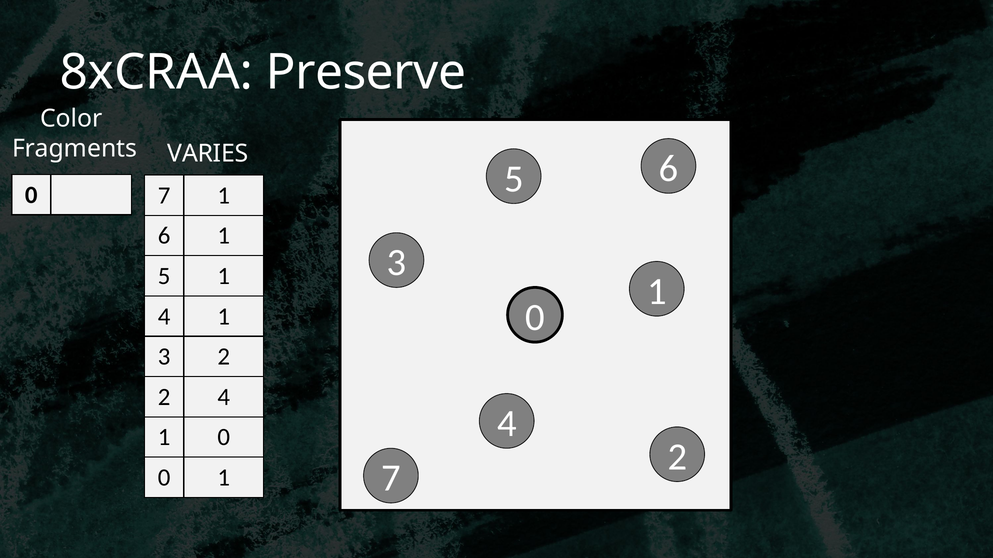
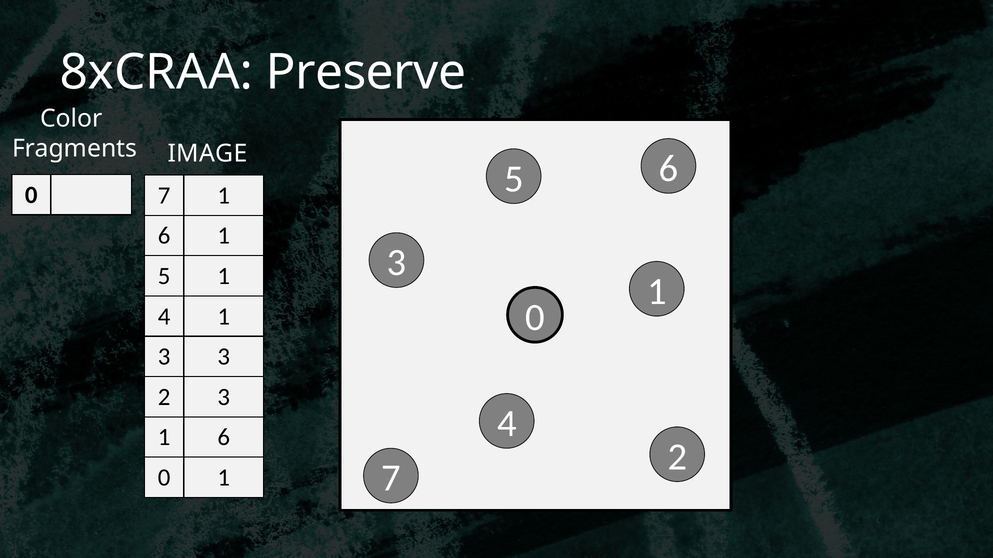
VARIES: VARIES -> IMAGE (208, 154)
3 2: 2 -> 3 (224, 357)
2 4: 4 -> 3 (224, 397)
0: 0 -> 6 (224, 438)
